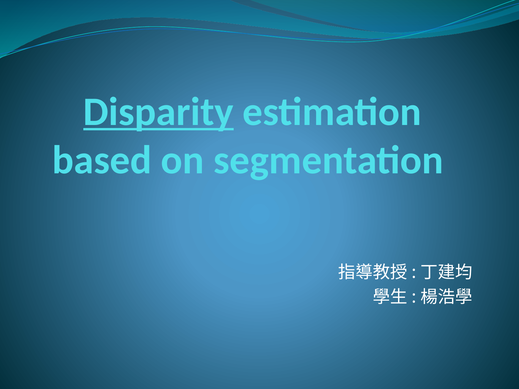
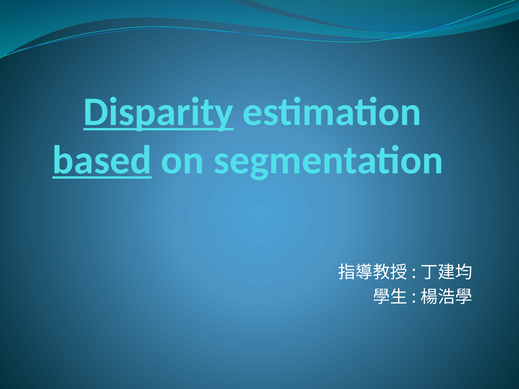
based underline: none -> present (102, 160)
